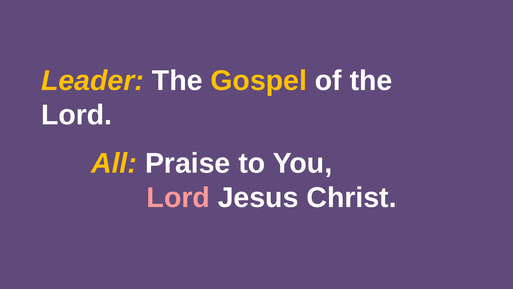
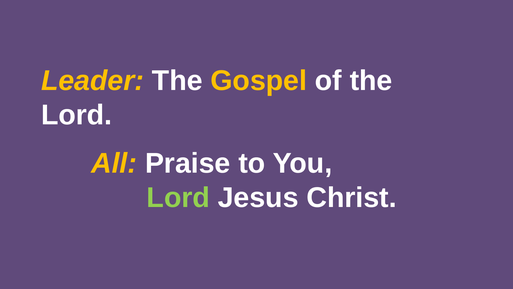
Lord colour: pink -> light green (178, 198)
